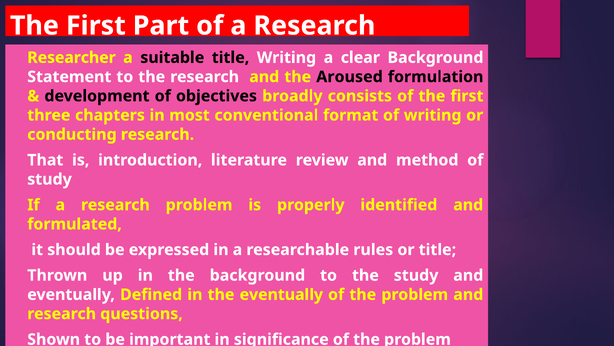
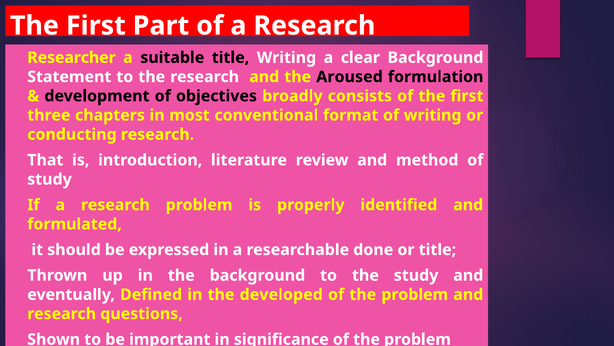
rules: rules -> done (373, 249)
the eventually: eventually -> developed (281, 294)
